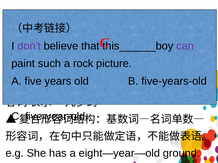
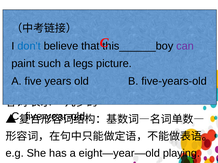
don't colour: purple -> blue (29, 46)
rock: rock -> legs (83, 64)
ground: ground -> playing (181, 154)
